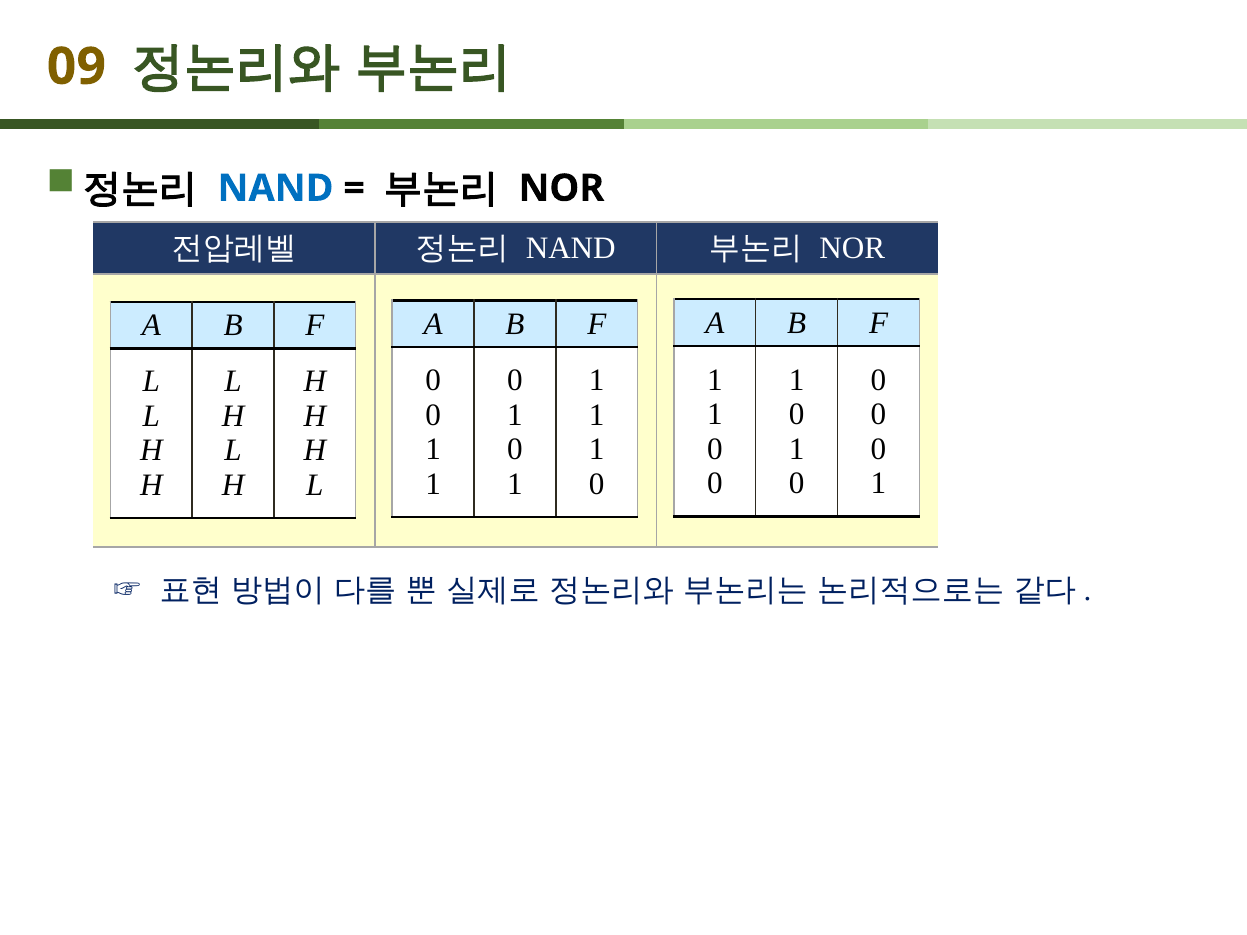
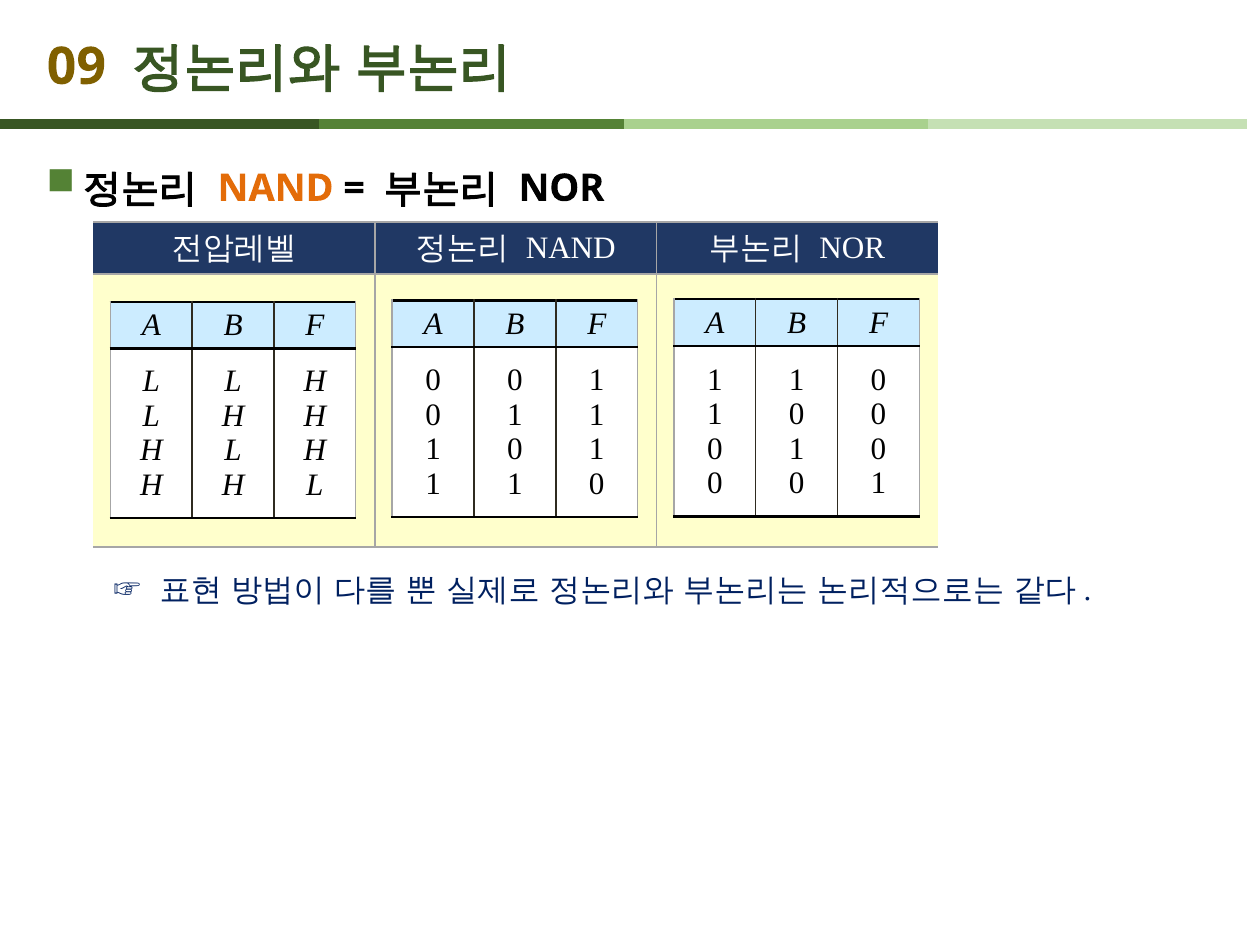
NAND colour: blue -> orange (276, 188)
